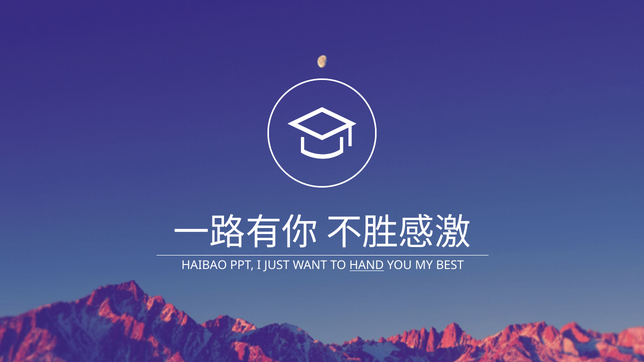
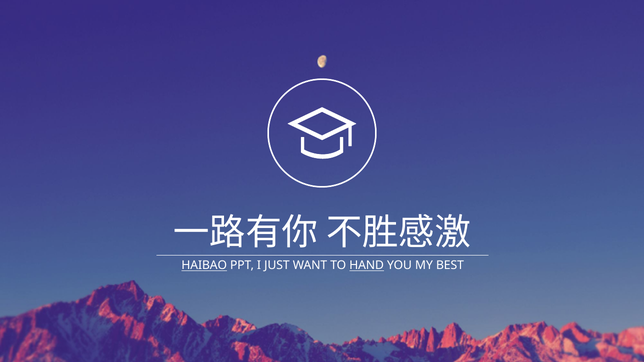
HAIBAO underline: none -> present (204, 266)
